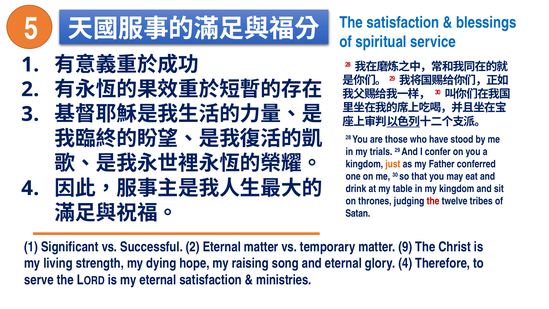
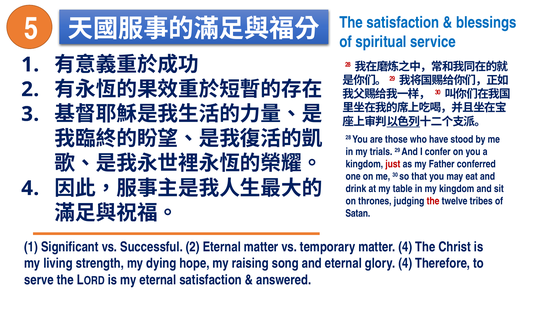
just colour: orange -> red (393, 164)
matter 9: 9 -> 4 (405, 247)
ministries: ministries -> answered (284, 280)
